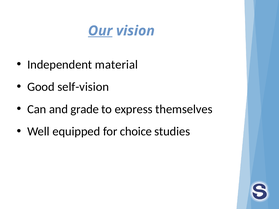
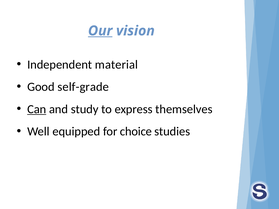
self-vision: self-vision -> self-grade (83, 87)
Can underline: none -> present (37, 109)
grade: grade -> study (85, 109)
